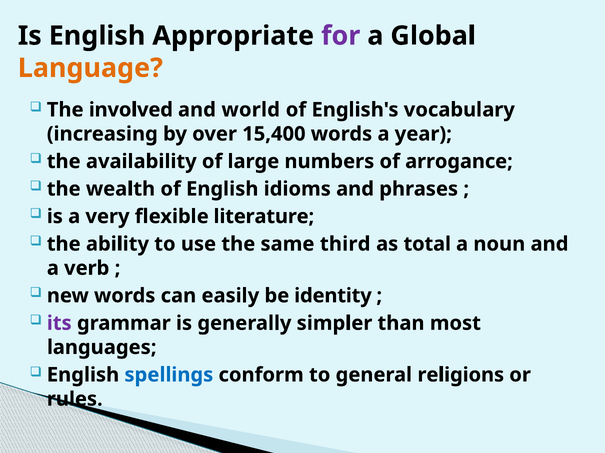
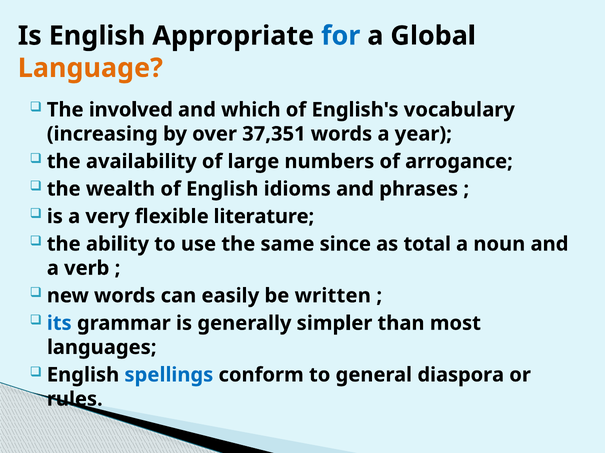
for colour: purple -> blue (341, 36)
world: world -> which (251, 110)
15,400: 15,400 -> 37,351 (274, 134)
third: third -> since (345, 244)
identity: identity -> written (333, 296)
its colour: purple -> blue (59, 324)
religions: religions -> diaspora (461, 375)
